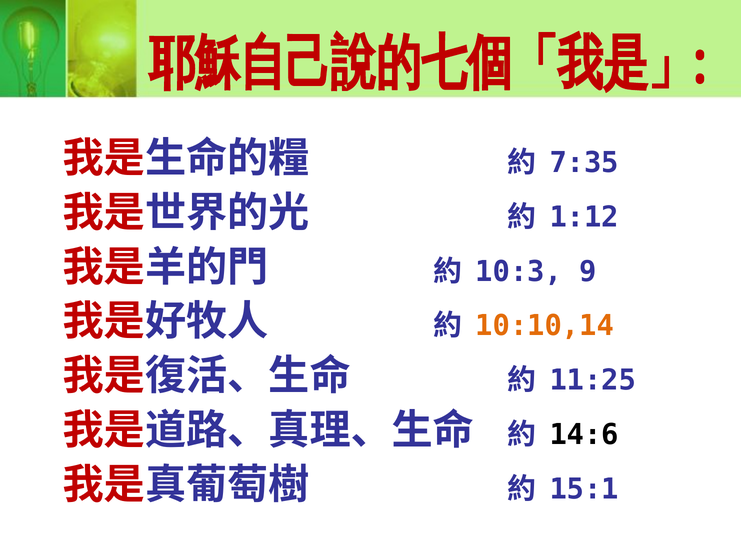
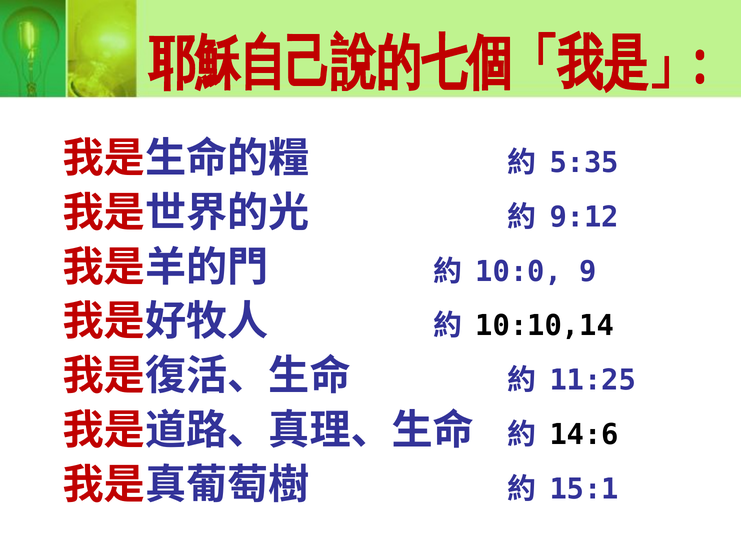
7:35: 7:35 -> 5:35 (584, 163)
1:12: 1:12 -> 9:12 (584, 217)
10:3: 10:3 -> 10:0 (519, 271)
10:10,14 colour: orange -> black (545, 326)
